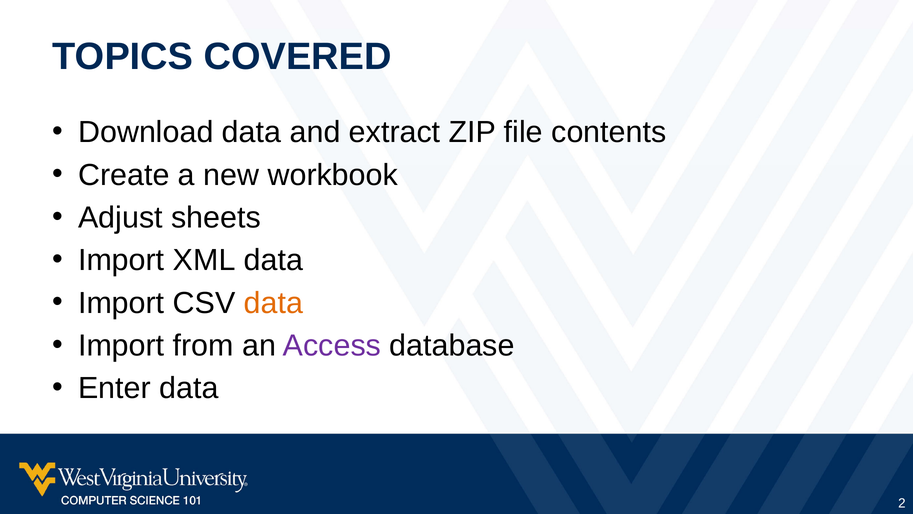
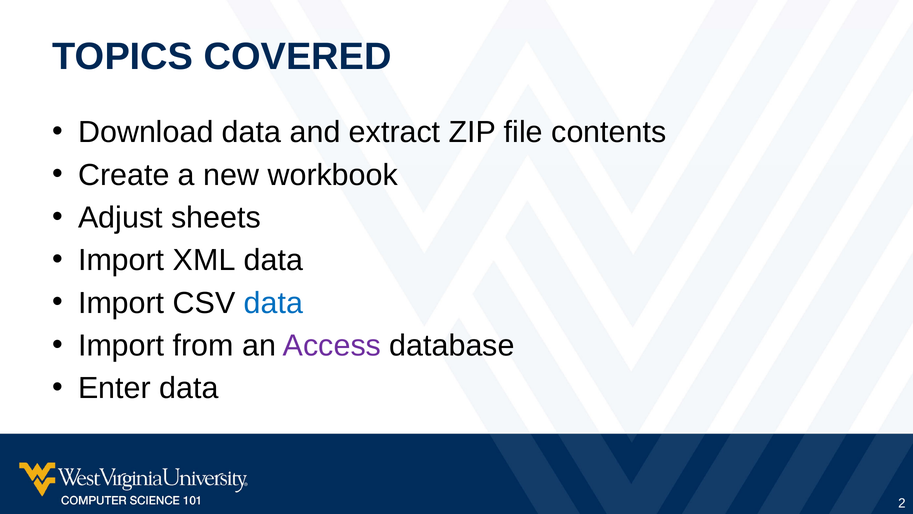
data colour: orange -> blue (274, 303)
